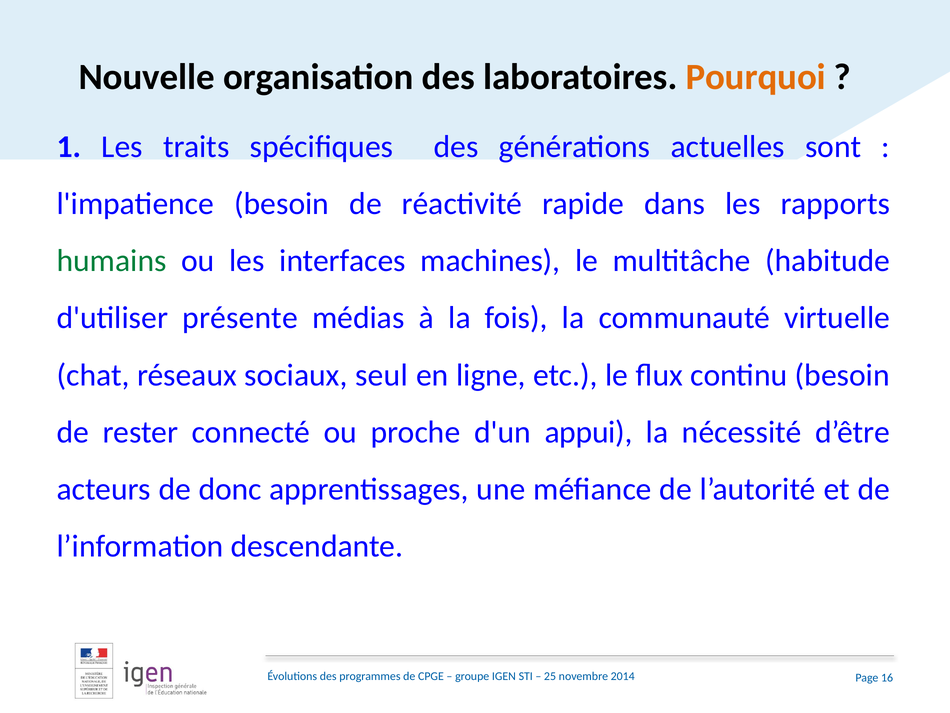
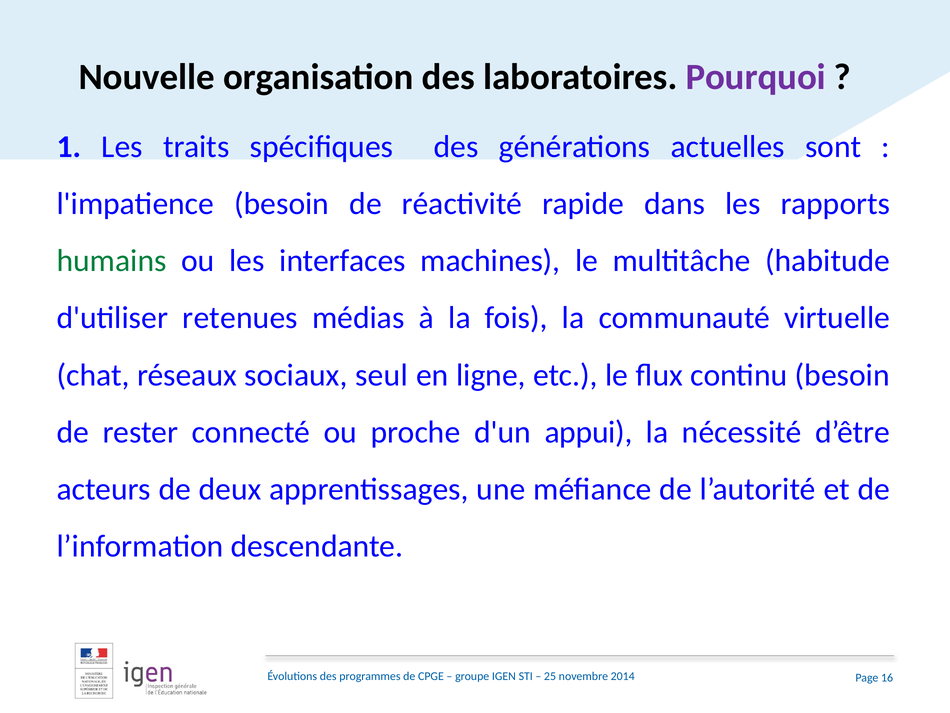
Pourquoi colour: orange -> purple (756, 77)
présente: présente -> retenues (240, 318)
donc: donc -> deux (230, 489)
